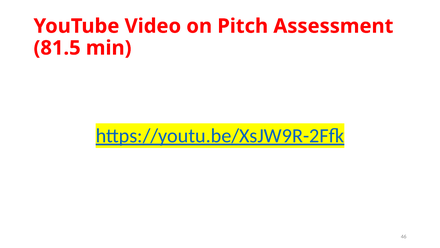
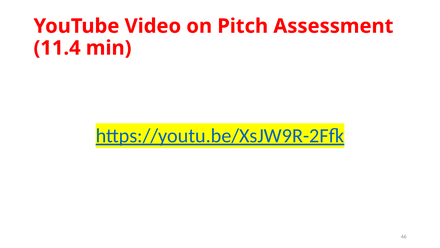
81.5: 81.5 -> 11.4 (57, 48)
